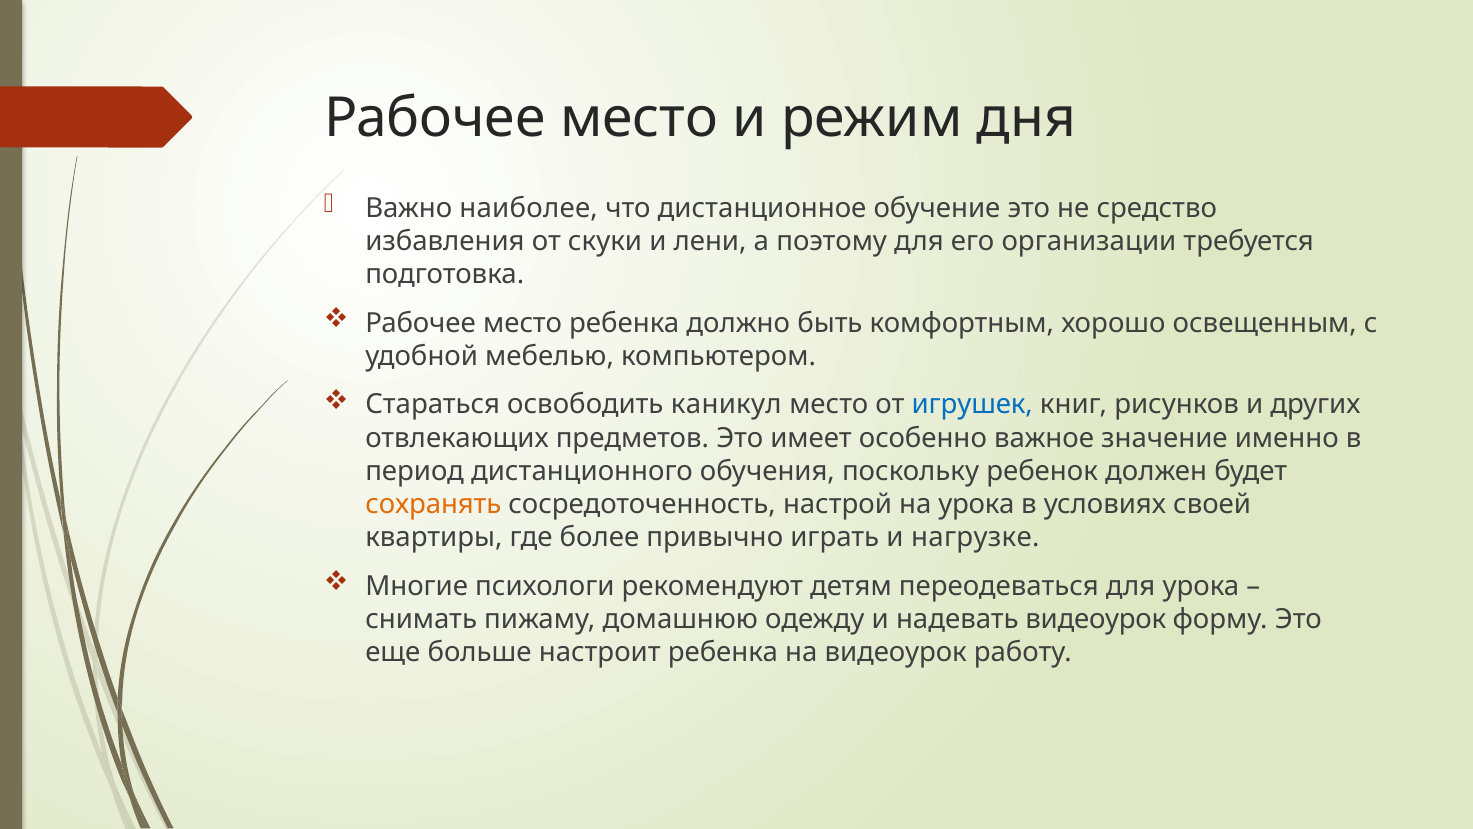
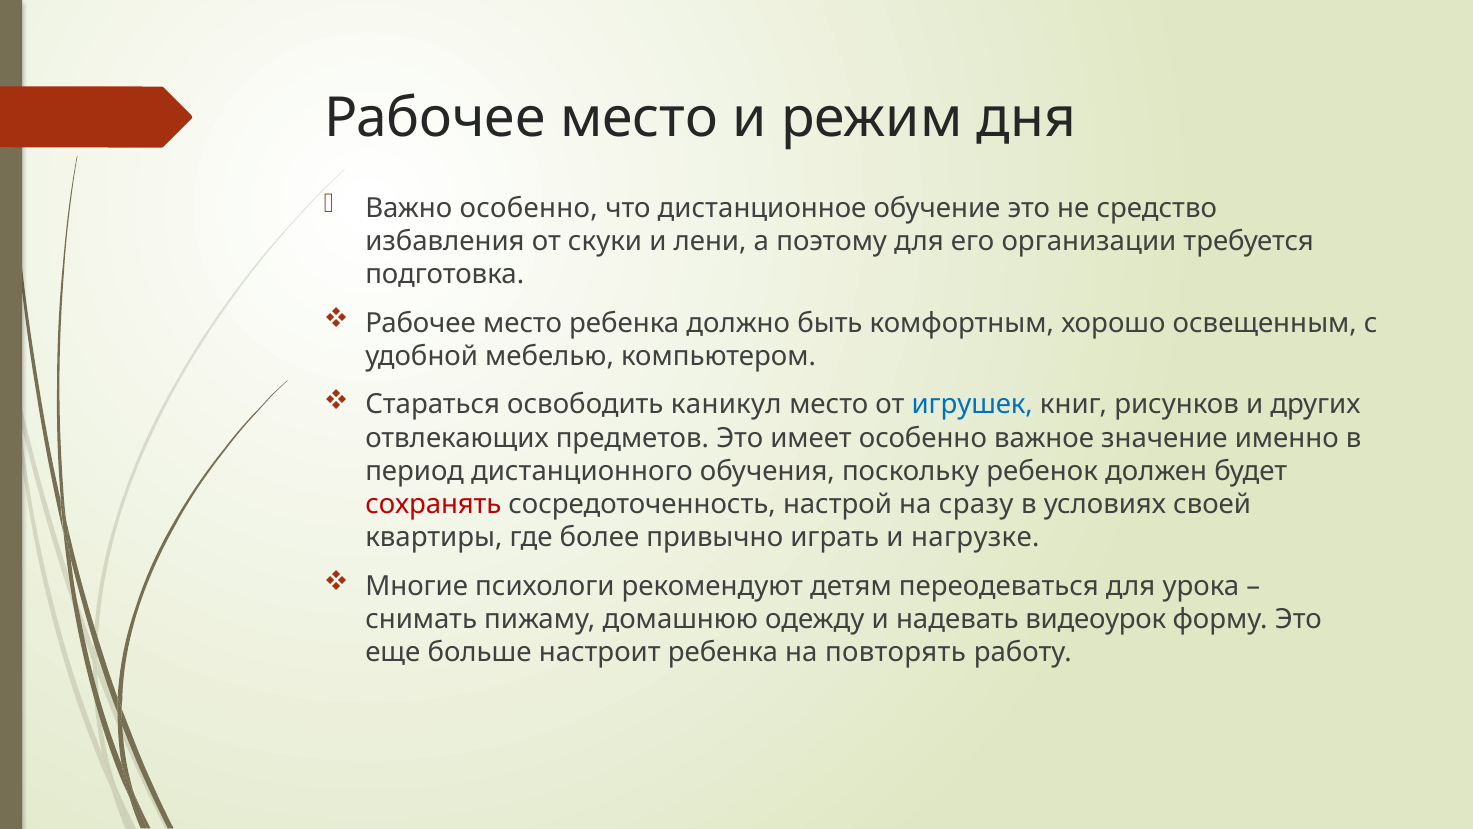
Важно наиболее: наиболее -> особенно (529, 208)
сохранять colour: orange -> red (433, 504)
на урока: урока -> сразу (976, 504)
на видеоурок: видеоурок -> повторять (895, 652)
